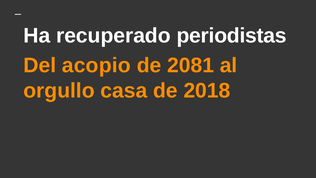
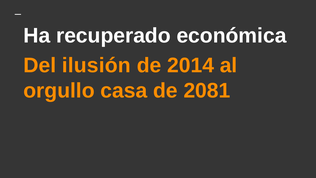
periodistas: periodistas -> económica (232, 36)
acopio: acopio -> ilusión (96, 65)
2081: 2081 -> 2014 (191, 65)
2018: 2018 -> 2081 (207, 90)
